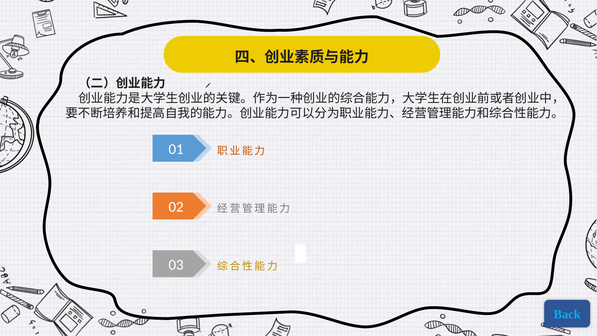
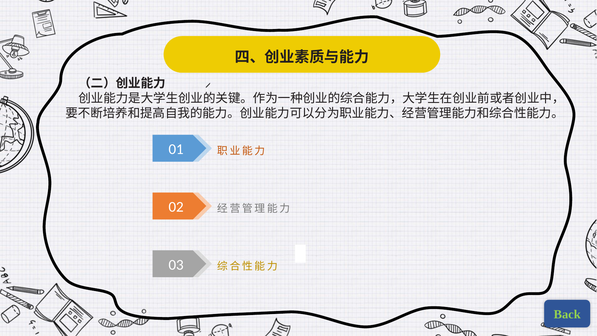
Back colour: light blue -> light green (567, 314)
